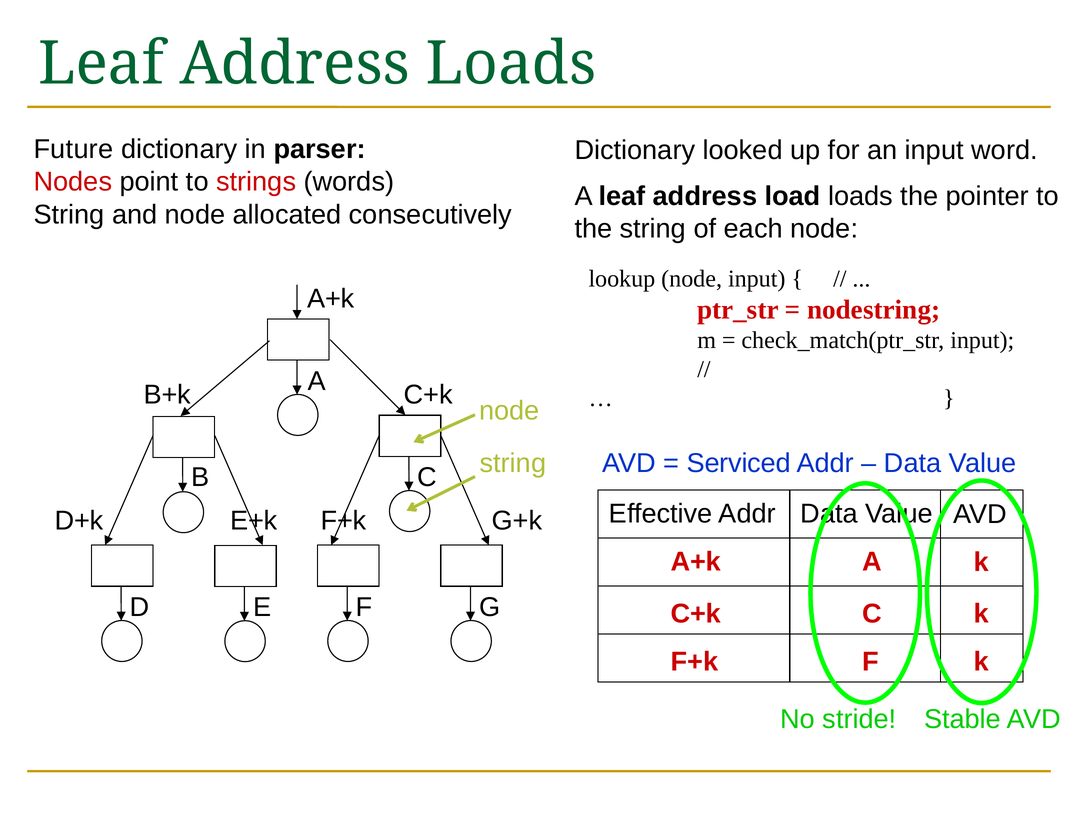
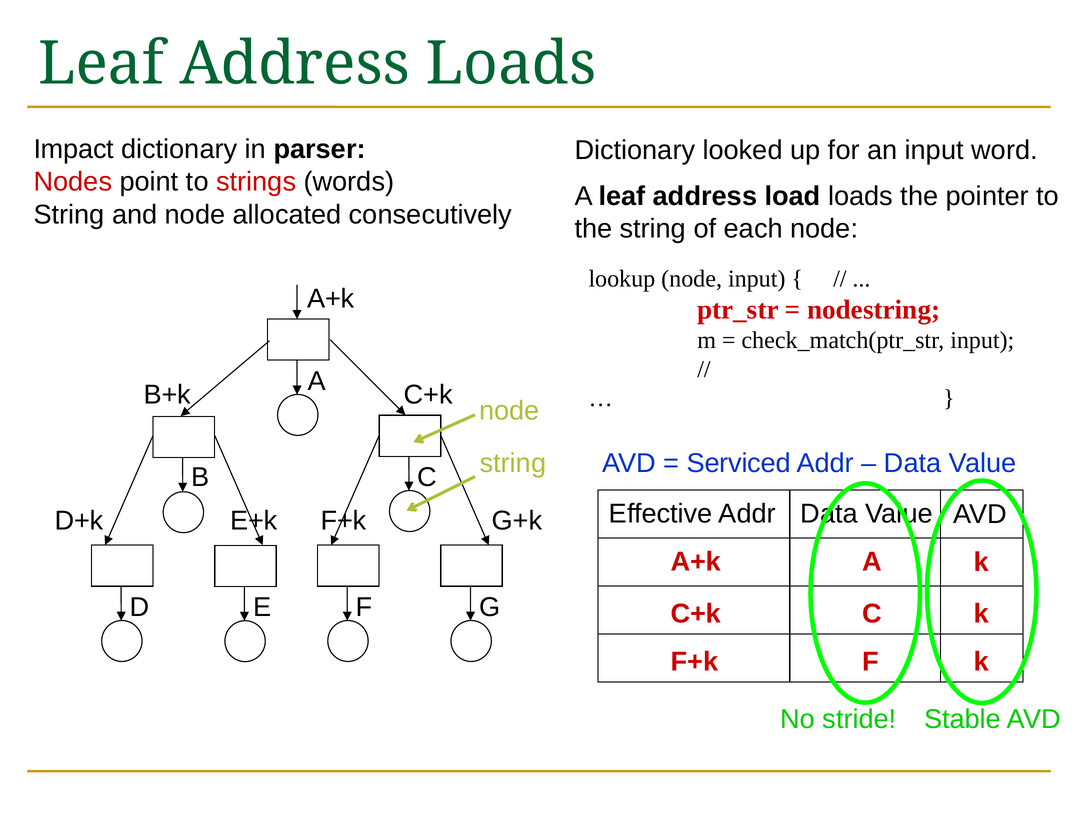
Future: Future -> Impact (74, 149)
